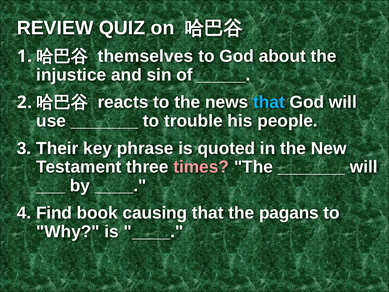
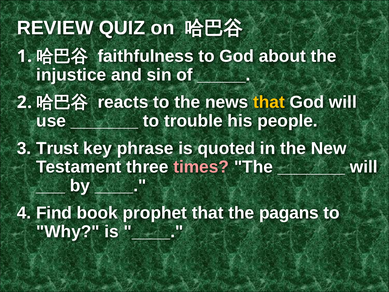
themselves: themselves -> faithfulness (146, 56)
that colour: light blue -> yellow (269, 102)
Their: Their -> Trust (57, 148)
causing: causing -> prophet (155, 213)
